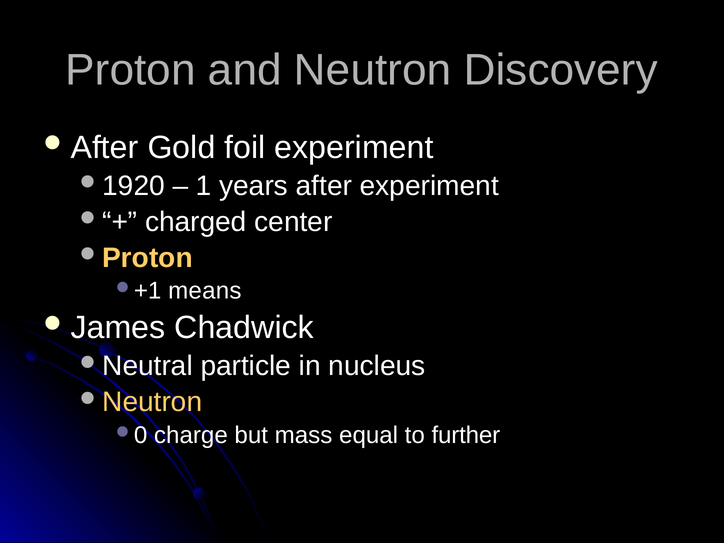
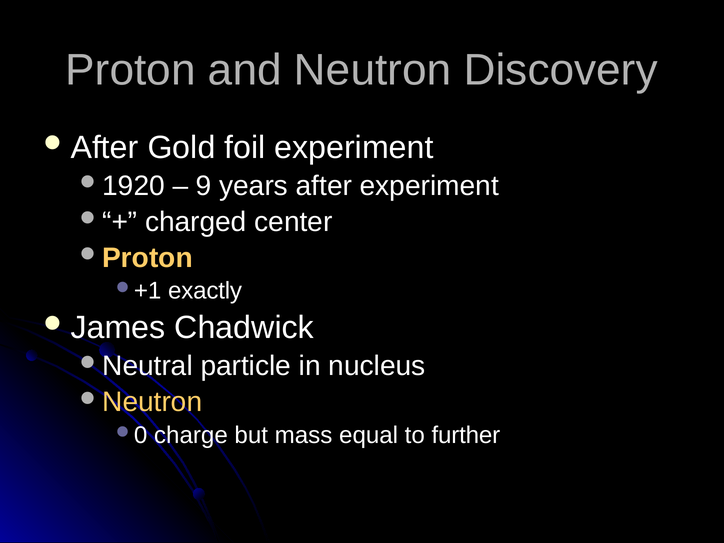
1: 1 -> 9 (204, 186)
means: means -> exactly (205, 291)
